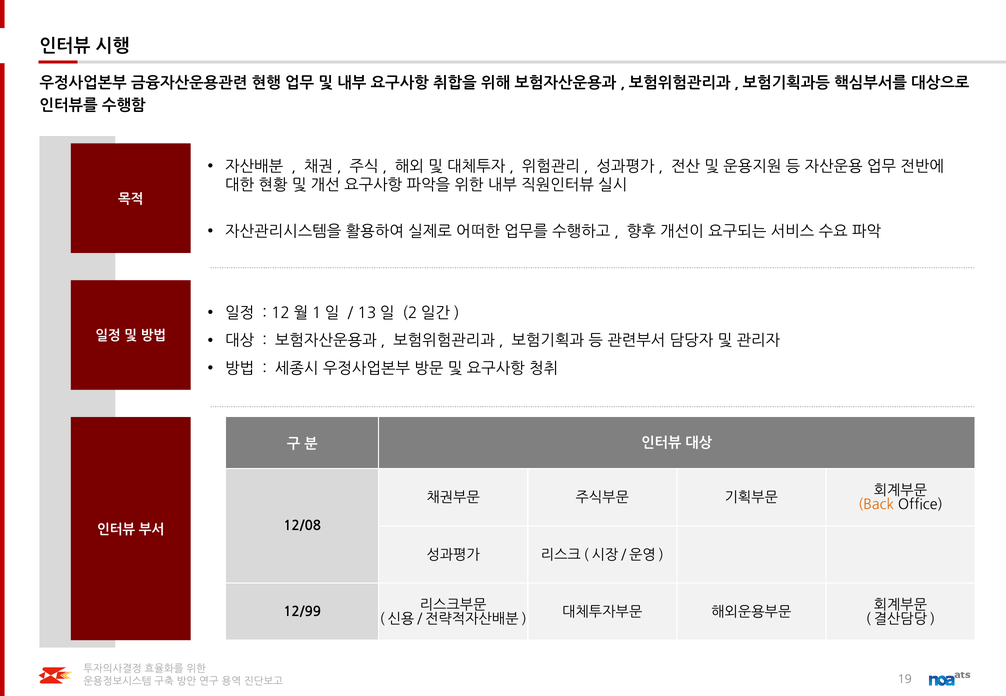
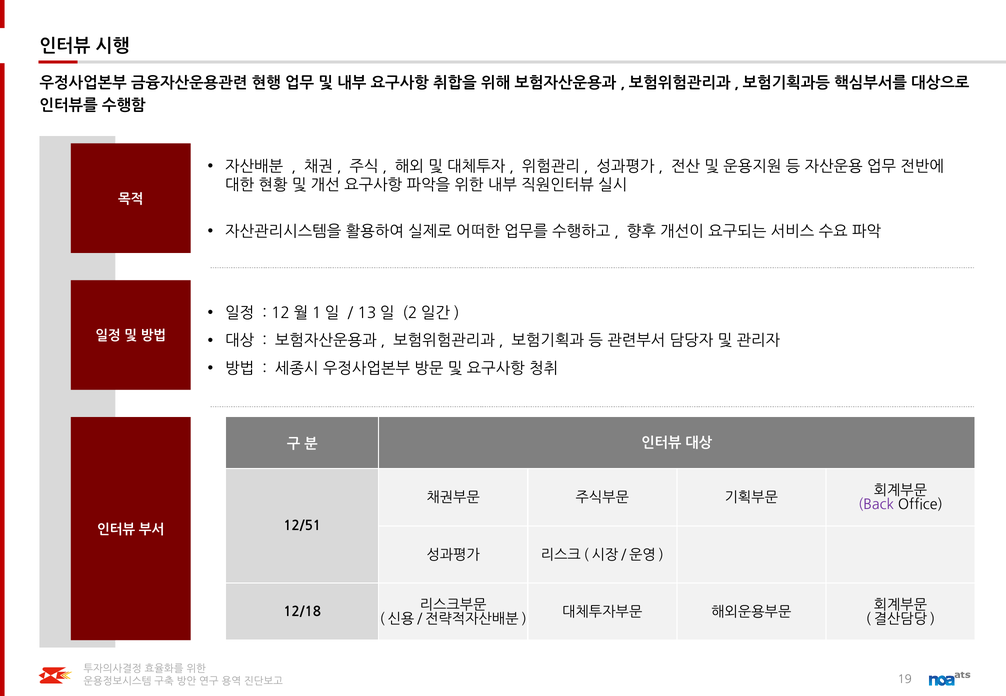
Back colour: orange -> purple (876, 505)
12/08: 12/08 -> 12/51 (302, 526)
12/99: 12/99 -> 12/18 (302, 612)
